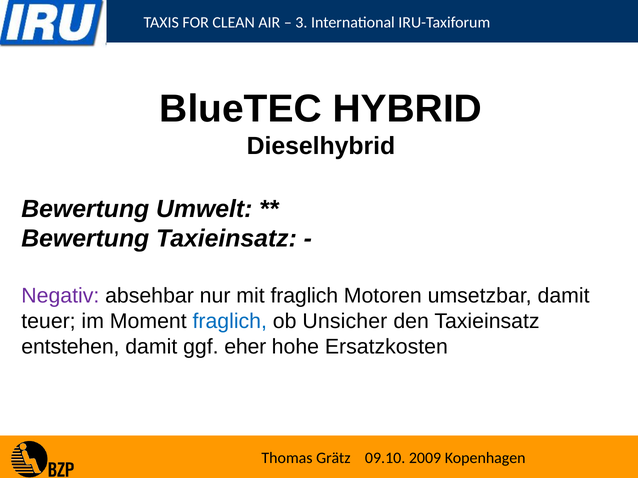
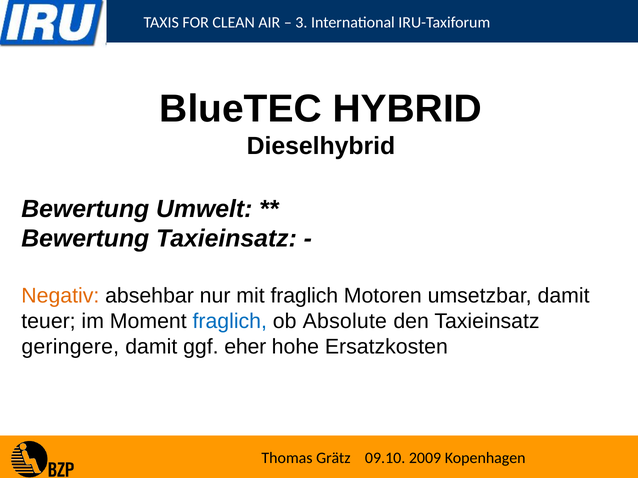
Negativ colour: purple -> orange (60, 296)
Unsicher: Unsicher -> Absolute (345, 322)
entstehen: entstehen -> geringere (70, 347)
